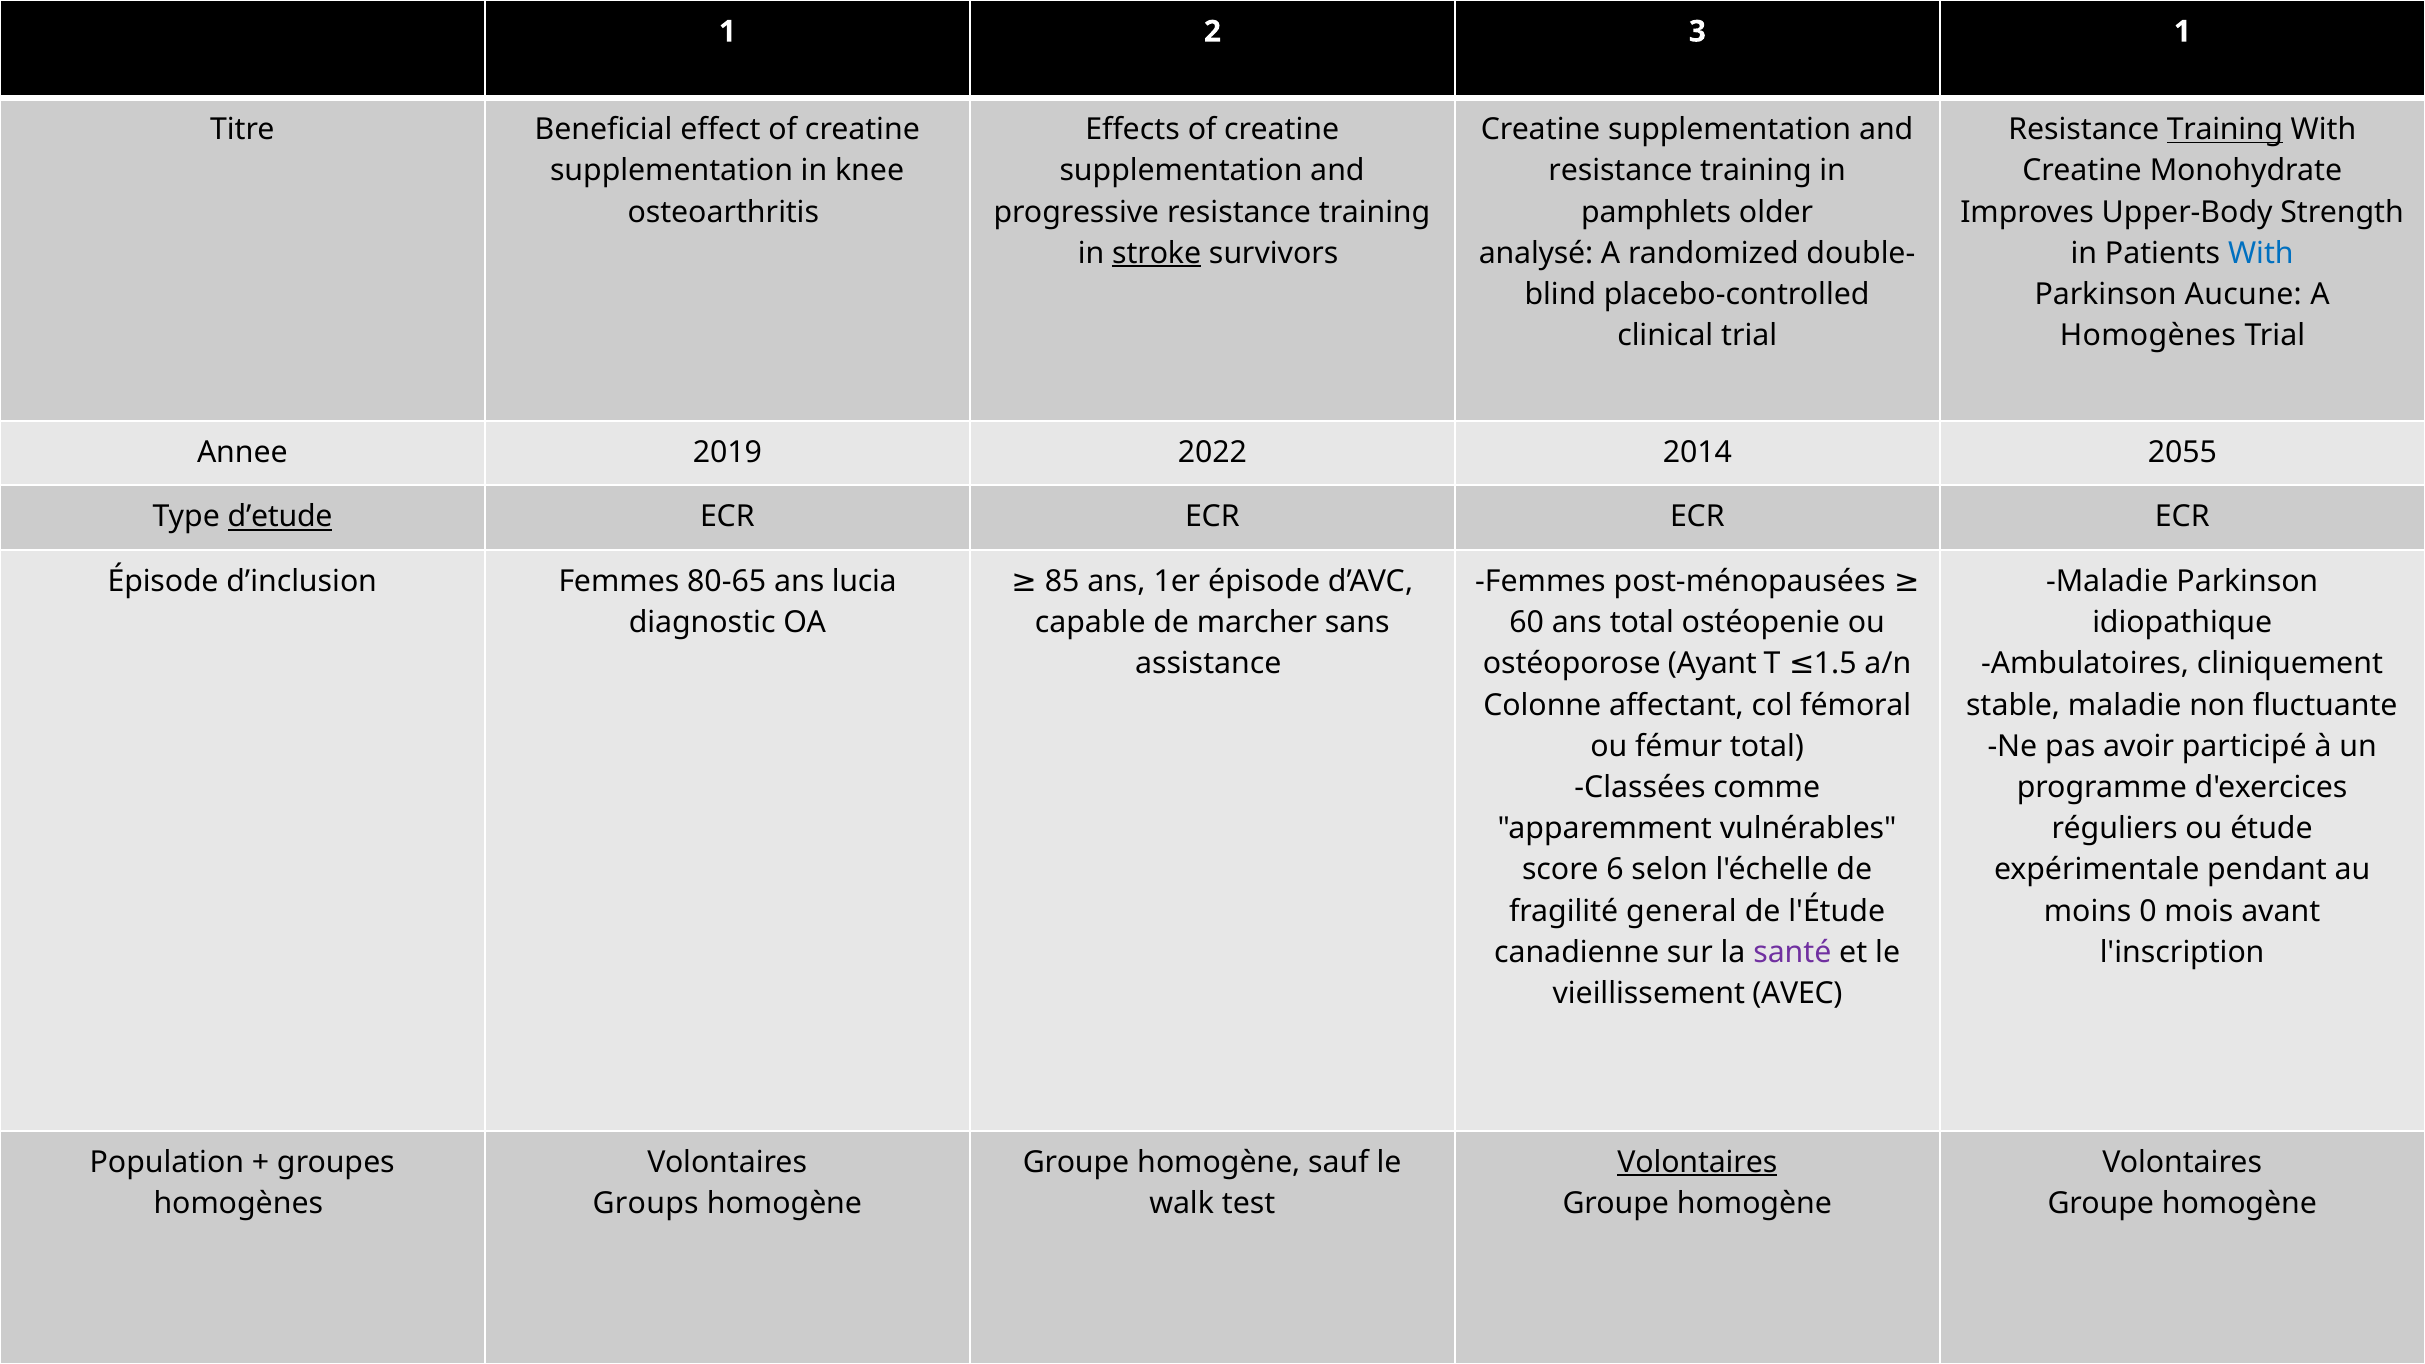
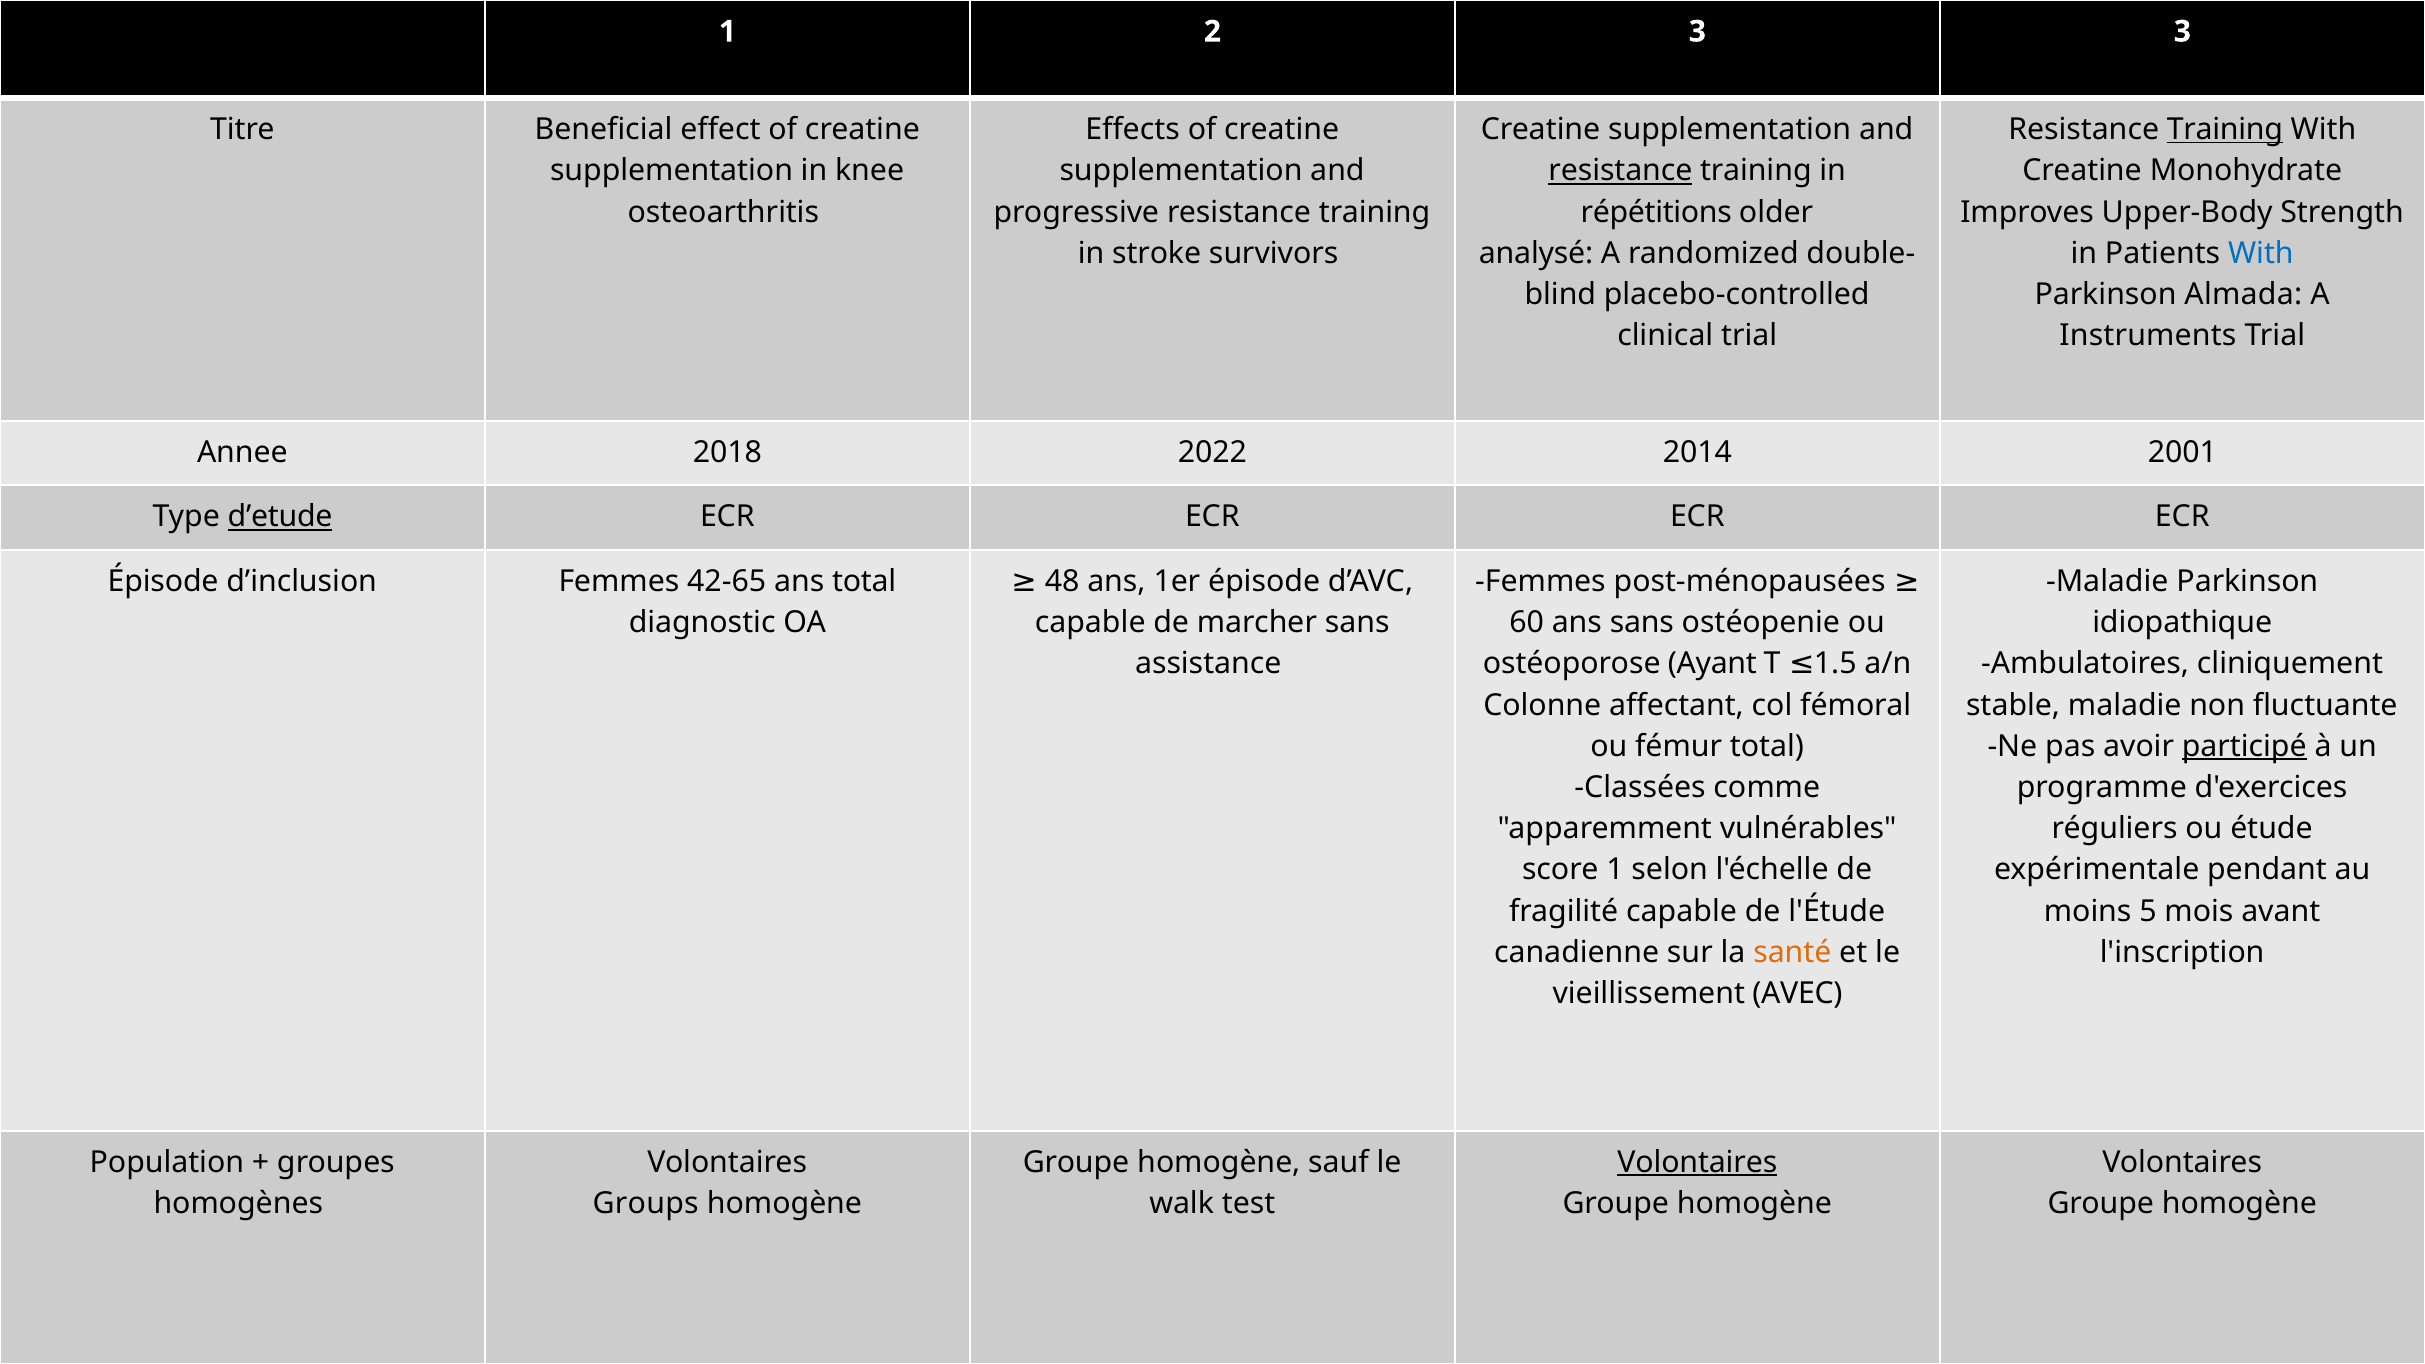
3 1: 1 -> 3 (2182, 32)
resistance underline: none -> present (1620, 171)
pamphlets: pamphlets -> répétitions (1656, 212)
stroke underline: present -> none (1157, 253)
Aucune: Aucune -> Almada (2243, 295)
Homogènes: Homogènes -> Instruments (2148, 336)
2019: 2019 -> 2018 (727, 452)
2055: 2055 -> 2001 (2182, 452)
85: 85 -> 48 (1062, 581)
80-65: 80-65 -> 42-65 (727, 581)
ans lucia: lucia -> total (864, 581)
ans total: total -> sans (1642, 623)
participé underline: none -> present (2244, 746)
score 6: 6 -> 1 (1615, 870)
fragilité general: general -> capable (1682, 911)
0: 0 -> 5 (2148, 911)
santé colour: purple -> orange (1792, 953)
